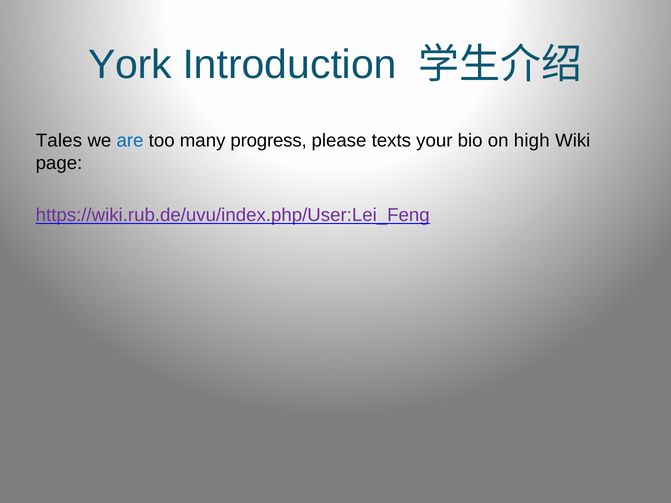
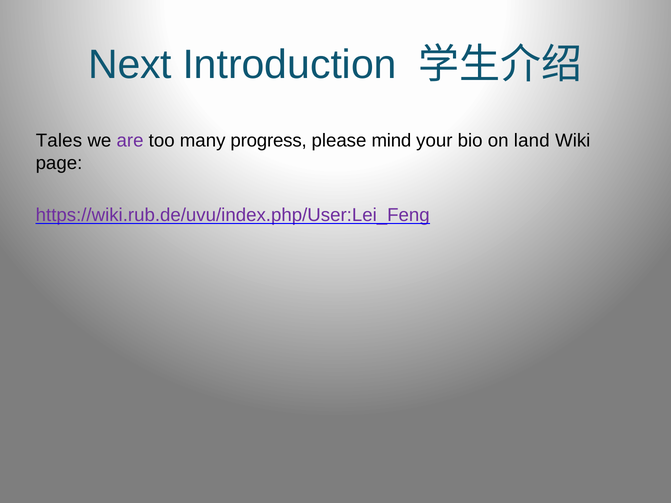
York: York -> Next (130, 65)
are colour: blue -> purple (130, 141)
texts: texts -> mind (391, 141)
high: high -> land (532, 141)
